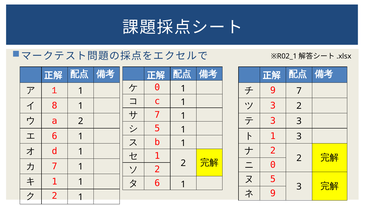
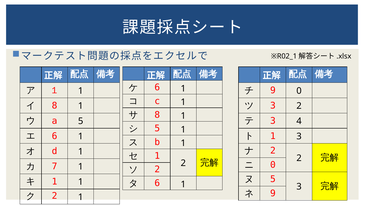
0: 0 -> 6 (157, 88)
9 7: 7 -> 0 (299, 91)
7: 7 -> 8 (157, 115)
a 2: 2 -> 5 (81, 121)
3 3: 3 -> 4 (299, 121)
